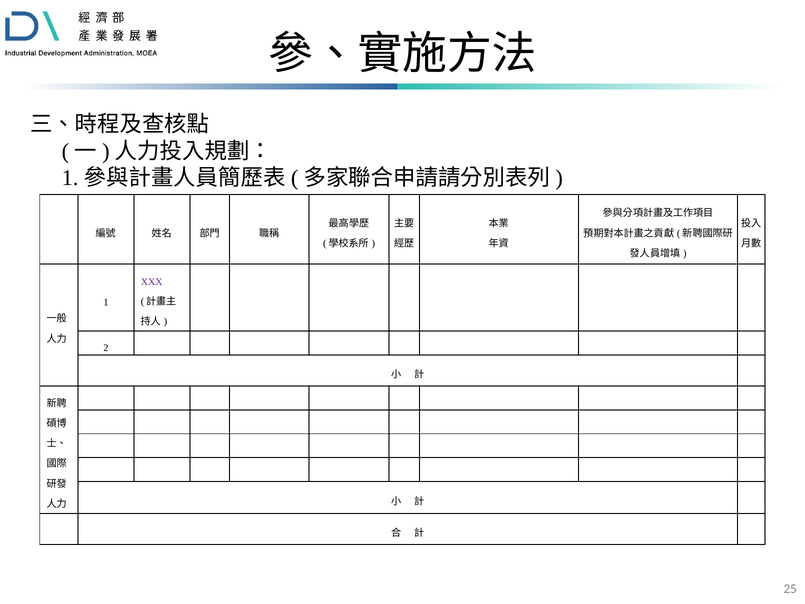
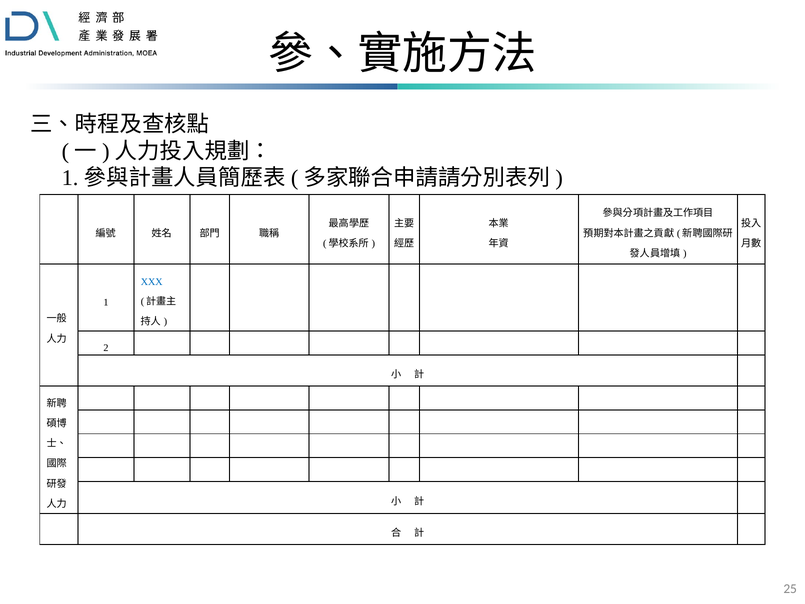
XXX colour: purple -> blue (152, 282)
